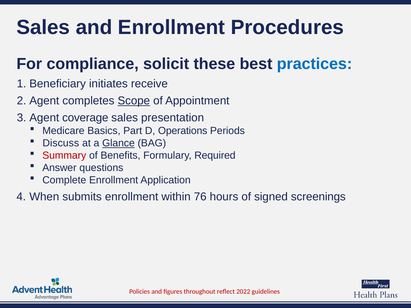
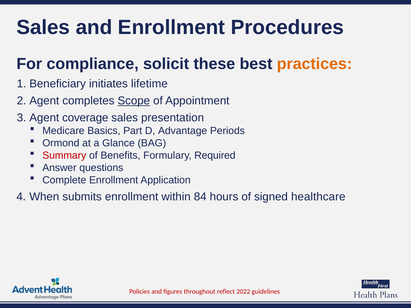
practices colour: blue -> orange (314, 64)
receive: receive -> lifetime (149, 84)
Operations: Operations -> Advantage (183, 131)
Discuss: Discuss -> Ormond (61, 143)
Glance underline: present -> none (118, 143)
76: 76 -> 84 (200, 197)
screenings: screenings -> healthcare (318, 197)
